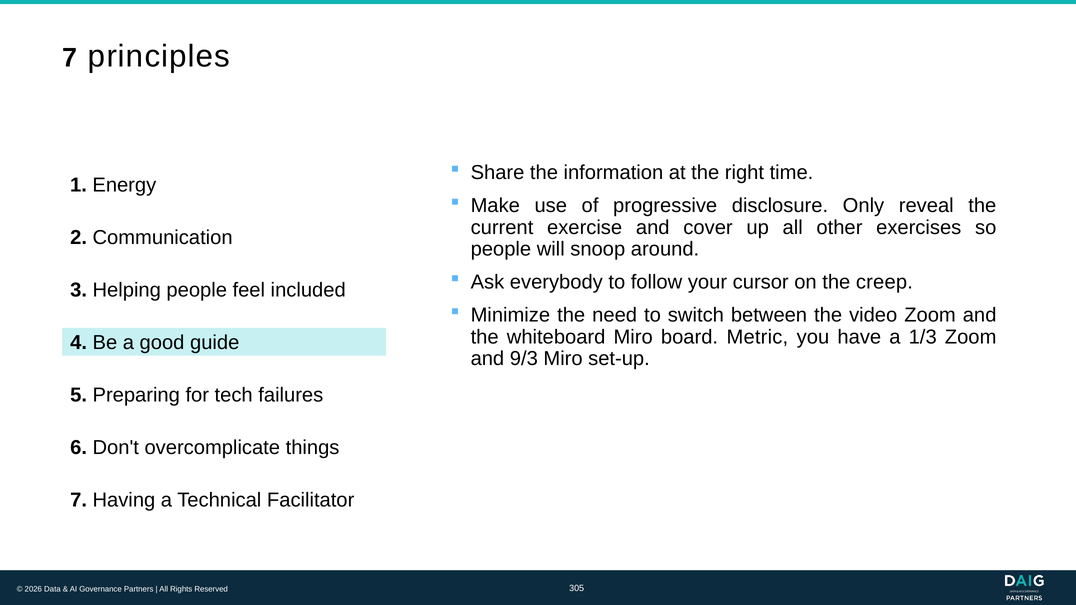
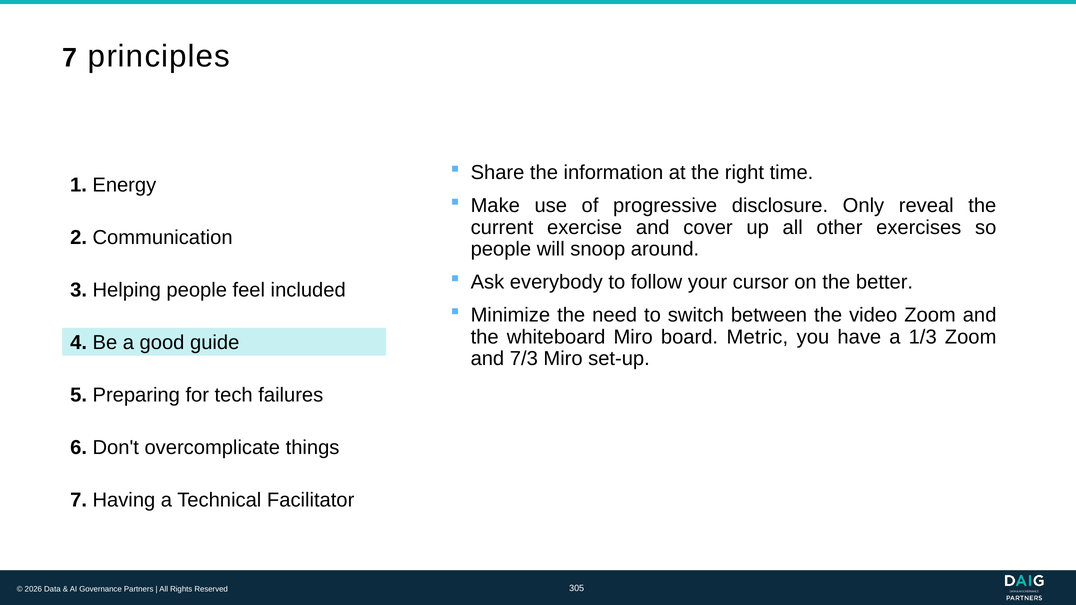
creep: creep -> better (885, 282)
9/3: 9/3 -> 7/3 (524, 359)
